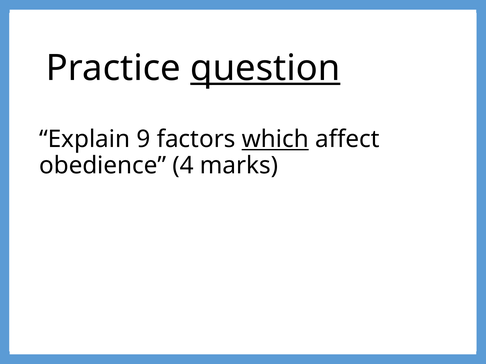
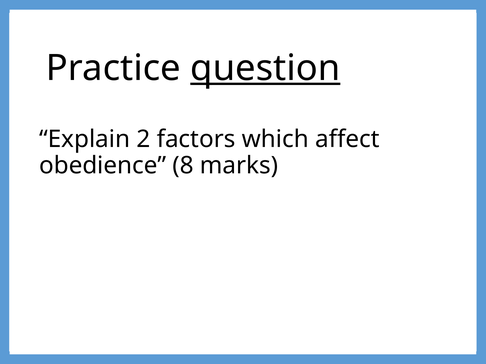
9: 9 -> 2 (143, 139)
which underline: present -> none (275, 139)
4: 4 -> 8 (183, 166)
